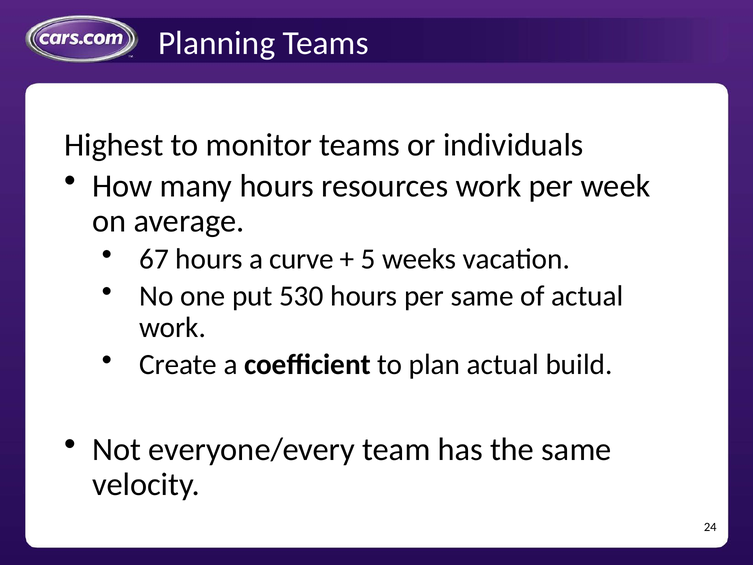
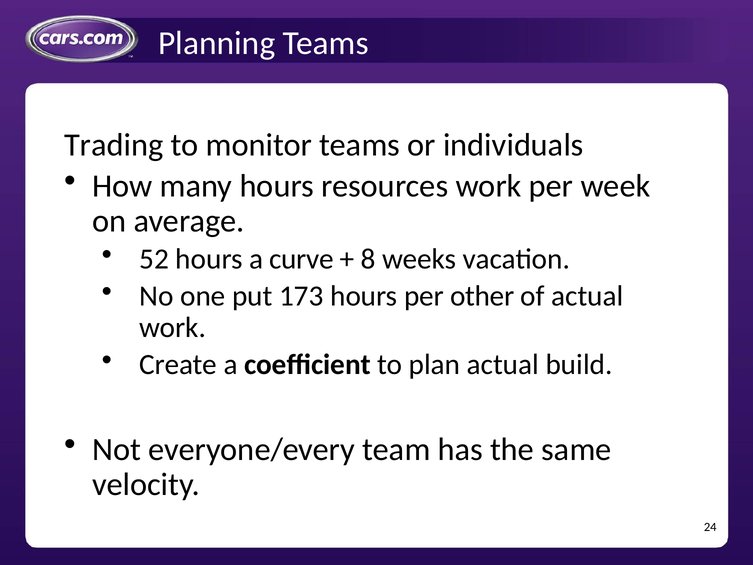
Highest: Highest -> Trading (114, 145)
67: 67 -> 52 (154, 259)
5: 5 -> 8 (368, 259)
530: 530 -> 173 (301, 296)
per same: same -> other (482, 296)
